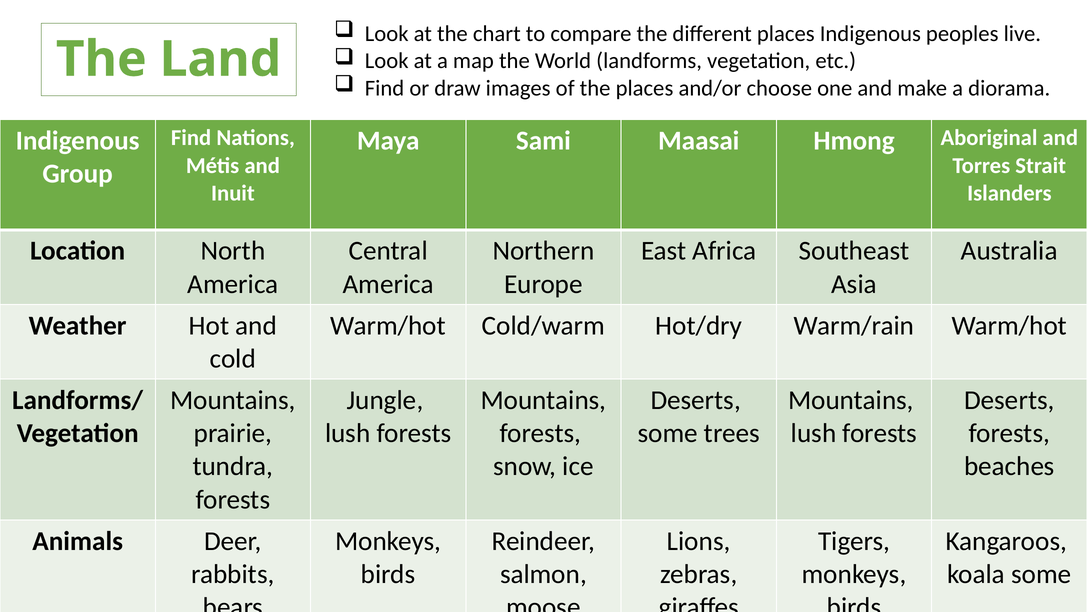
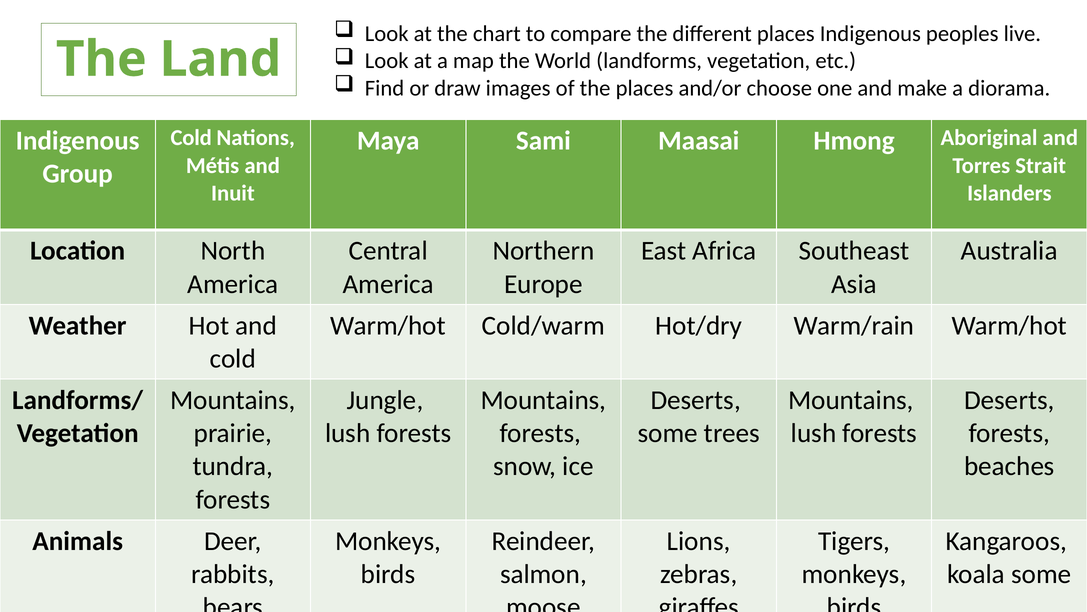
Find: Find -> Cold (191, 138)
